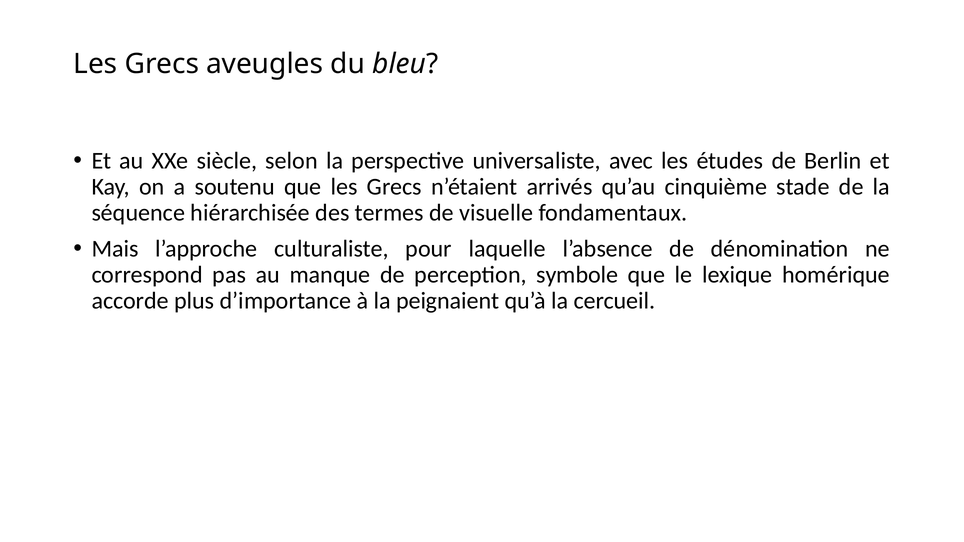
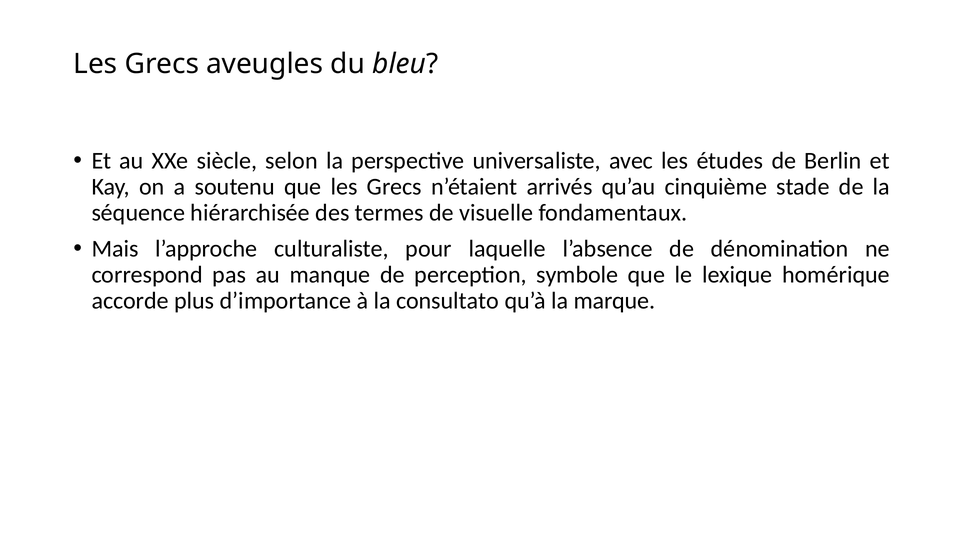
peignaient: peignaient -> consultato (448, 301)
cercueil: cercueil -> marque (614, 301)
